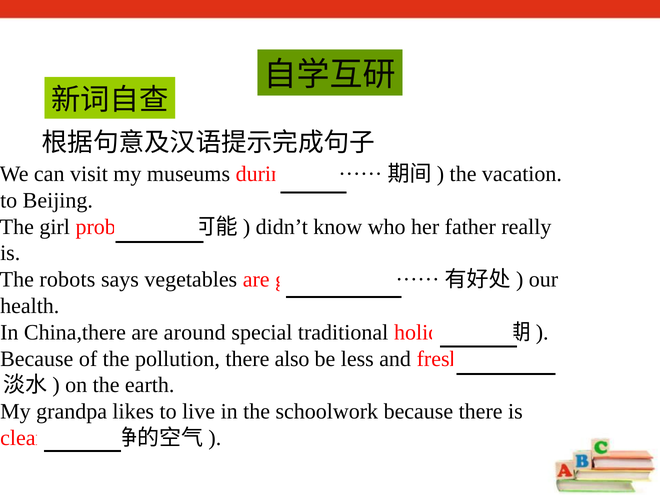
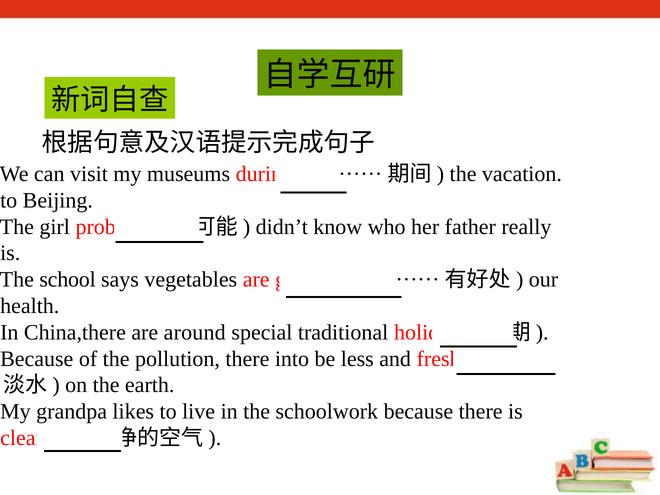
robots: robots -> school (68, 280)
also: also -> into (292, 359)
